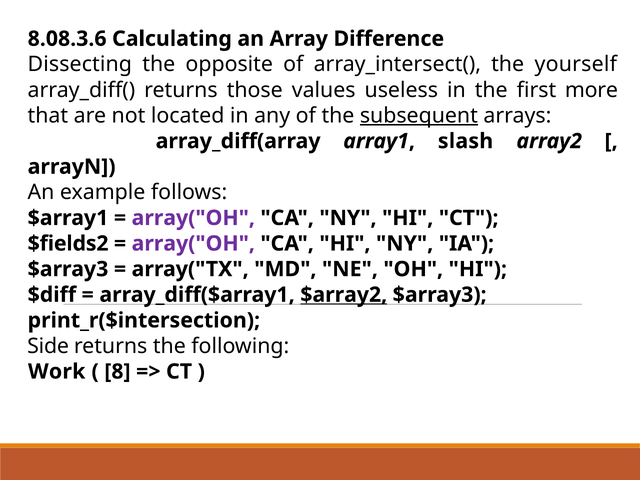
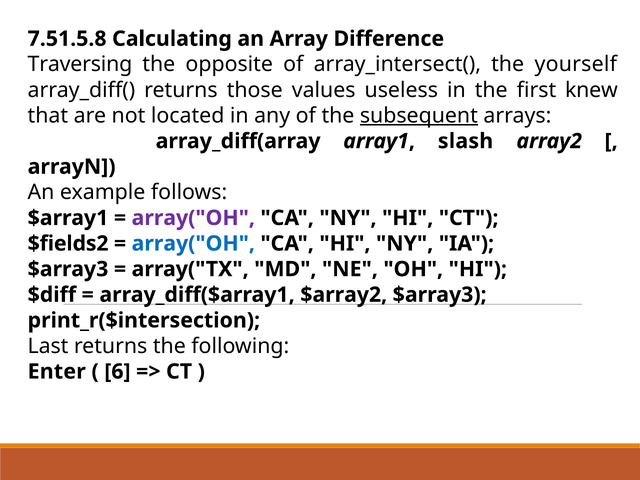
8.08.3.6: 8.08.3.6 -> 7.51.5.8 (67, 39)
Dissecting: Dissecting -> Traversing (80, 64)
more: more -> knew (591, 90)
array("OH colour: purple -> blue (193, 244)
$array2 underline: present -> none (344, 295)
Side: Side -> Last (48, 346)
Work: Work -> Enter (57, 372)
8: 8 -> 6 (117, 372)
